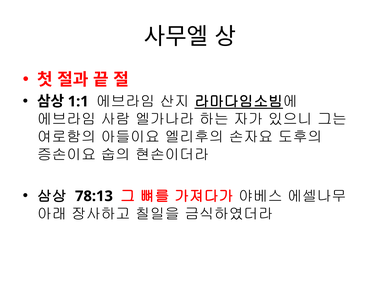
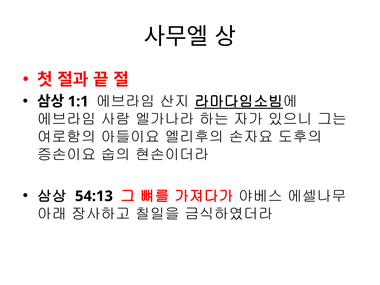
78:13: 78:13 -> 54:13 (94, 196)
